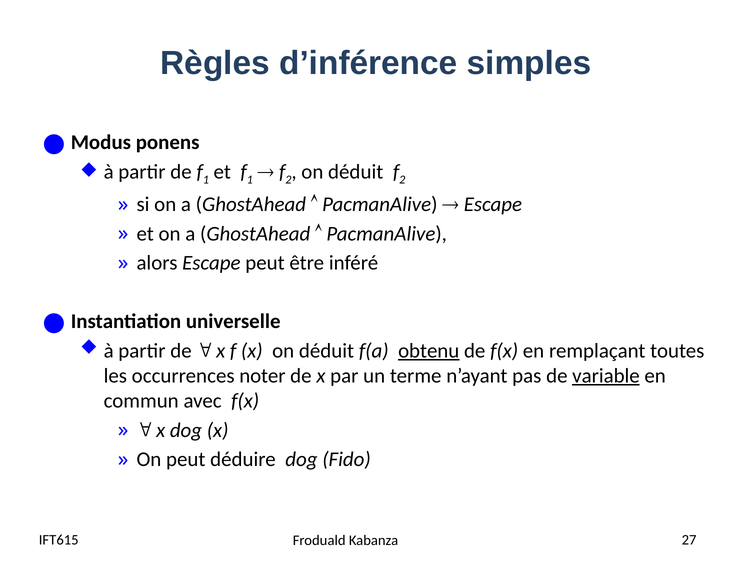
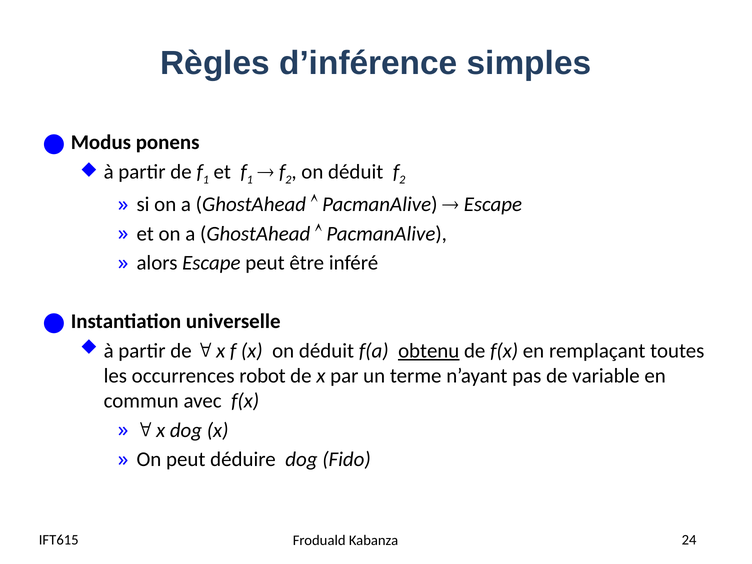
noter: noter -> robot (262, 376)
variable underline: present -> none (606, 376)
27: 27 -> 24 (689, 540)
